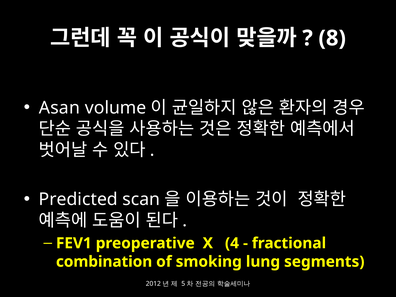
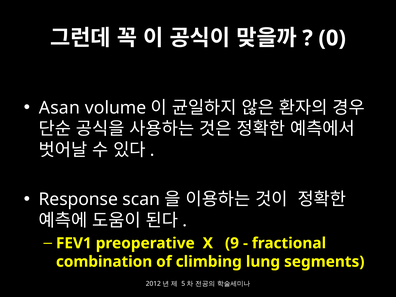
8: 8 -> 0 (332, 38)
Predicted: Predicted -> Response (78, 199)
4: 4 -> 9 (232, 243)
smoking: smoking -> climbing (209, 262)
